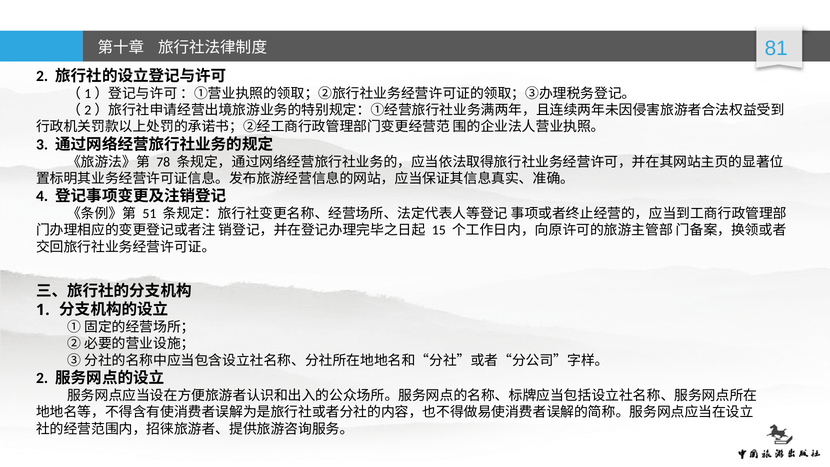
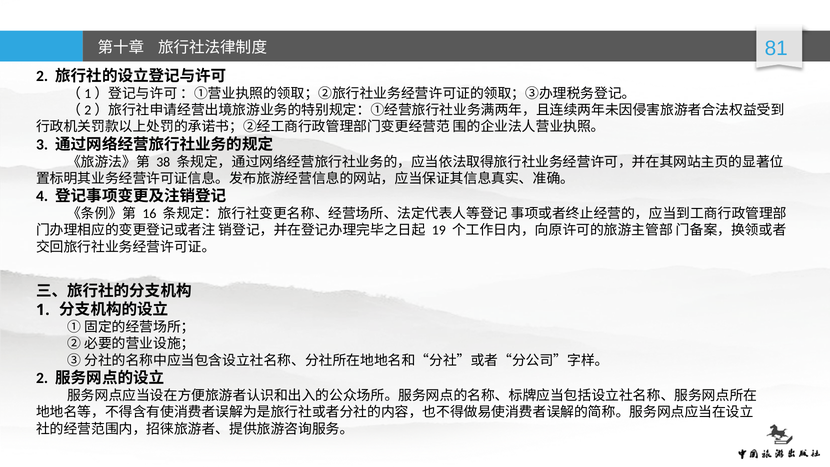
78: 78 -> 38 (163, 162)
51: 51 -> 16 (149, 214)
15: 15 -> 19 (439, 230)
